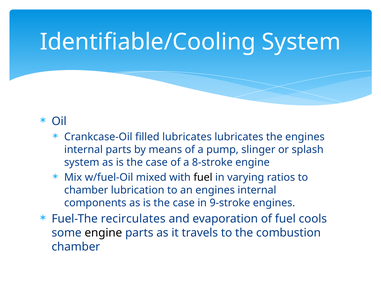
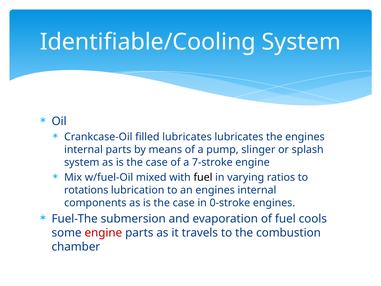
8-stroke: 8-stroke -> 7-stroke (212, 162)
chamber: chamber -> rotations (86, 190)
9-stroke: 9-stroke -> 0-stroke (230, 203)
recirculates: recirculates -> submersion (133, 219)
engine colour: black -> red (103, 233)
